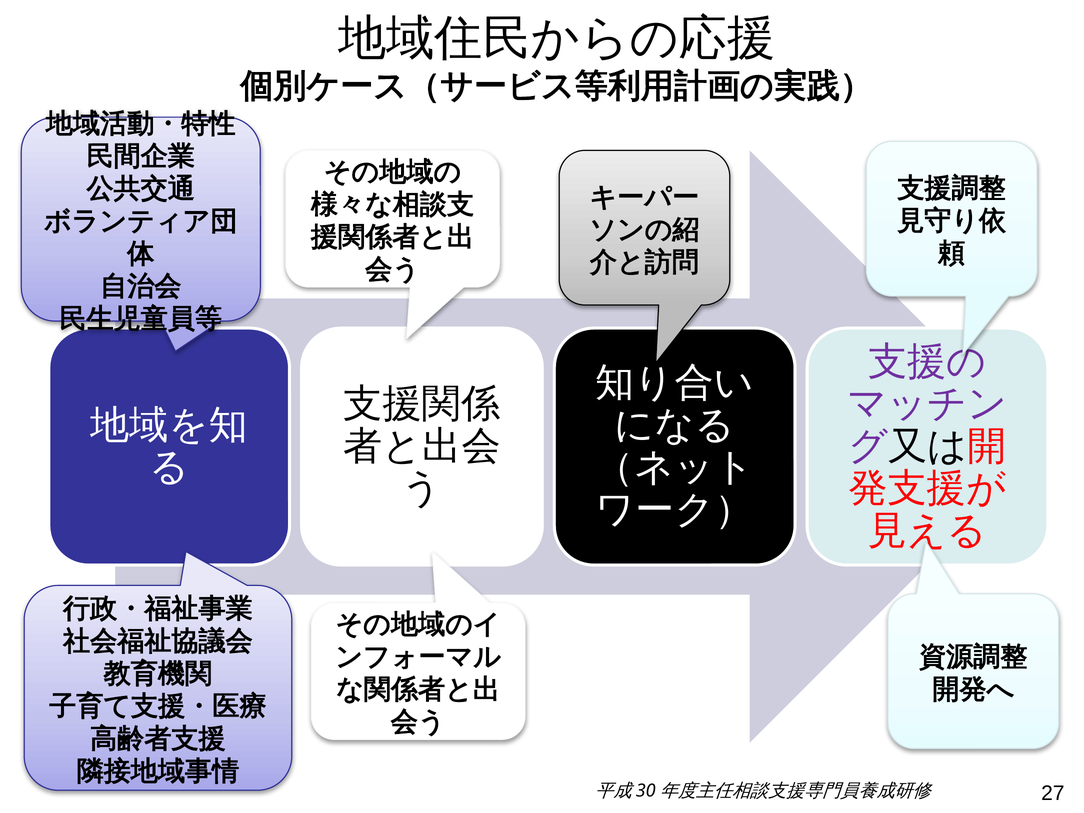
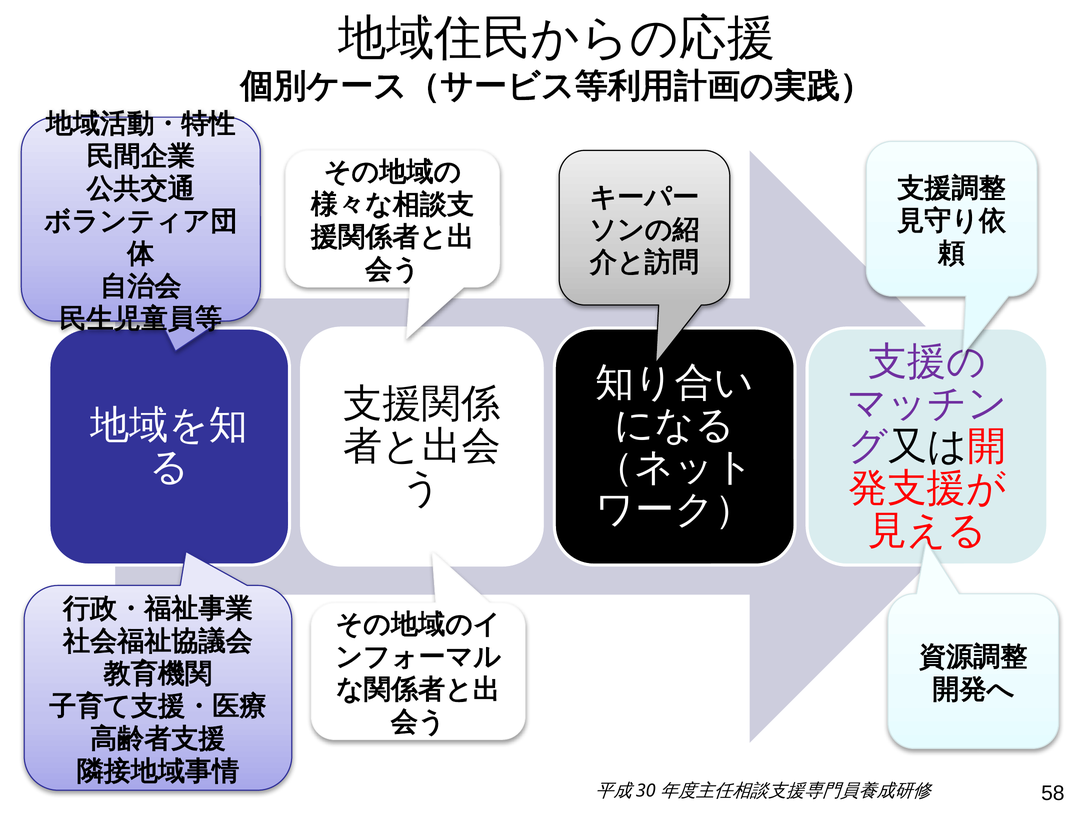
27: 27 -> 58 (1053, 793)
